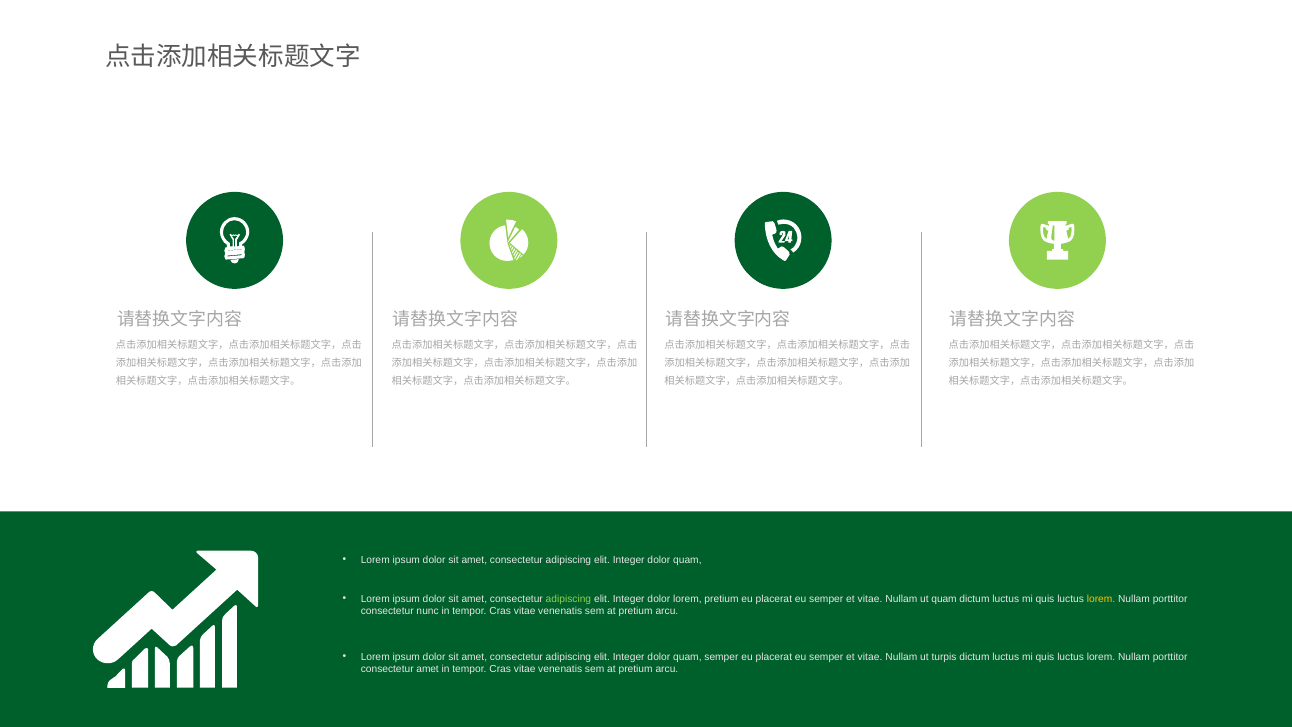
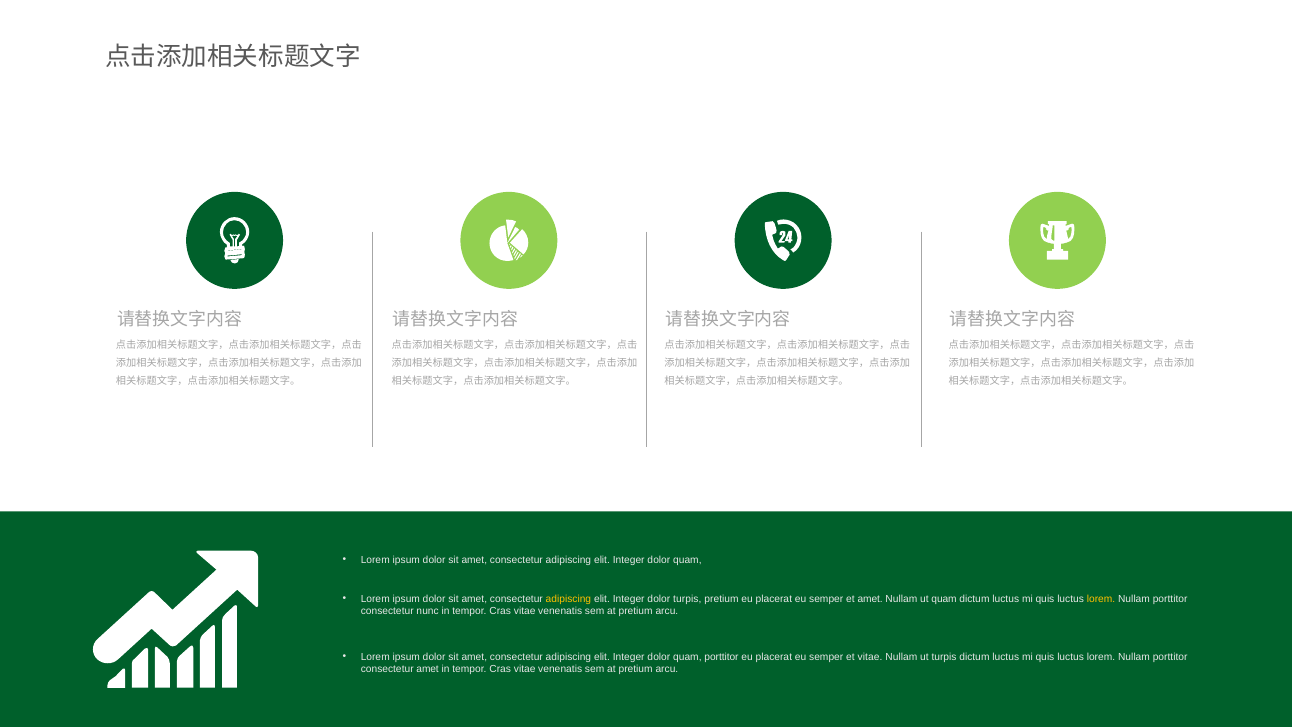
adipiscing colour: light green -> yellow (568, 598)
dolor lorem: lorem -> turpis (687, 598)
vitae: vitae -> amet (870, 598)
quam semper: semper -> porttitor (722, 657)
